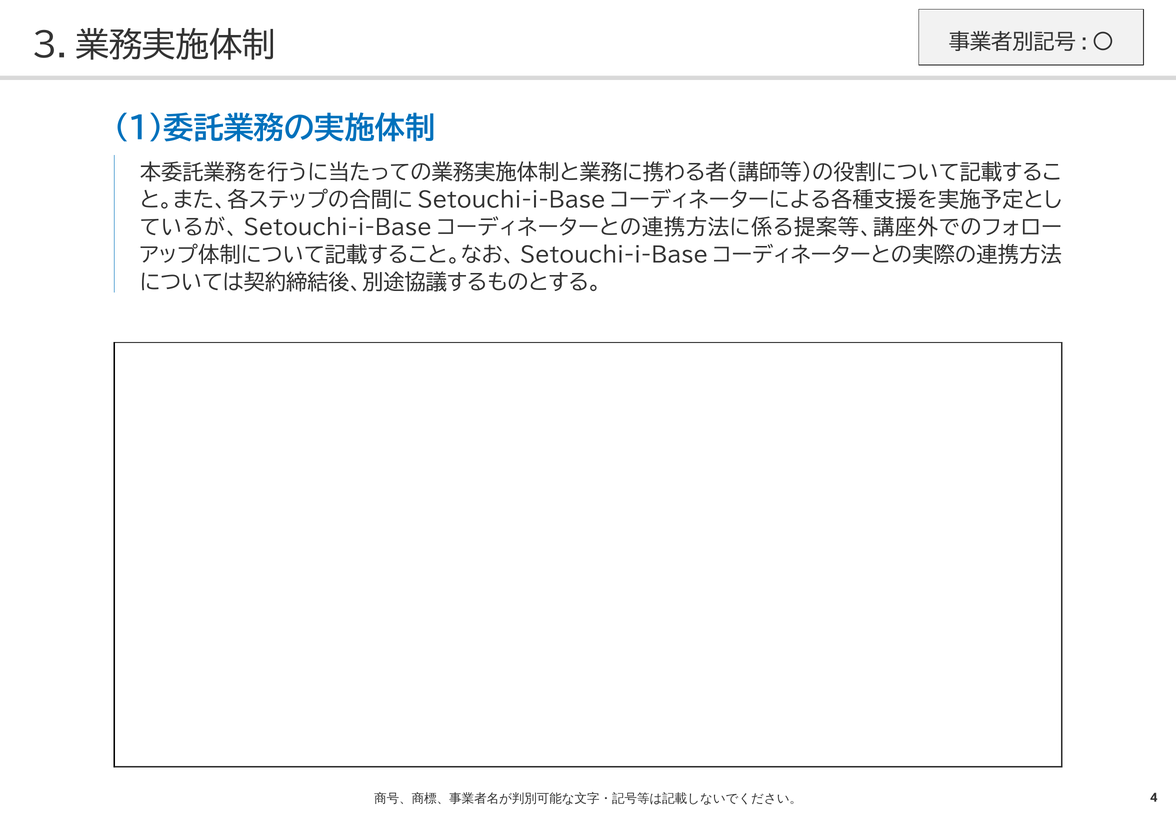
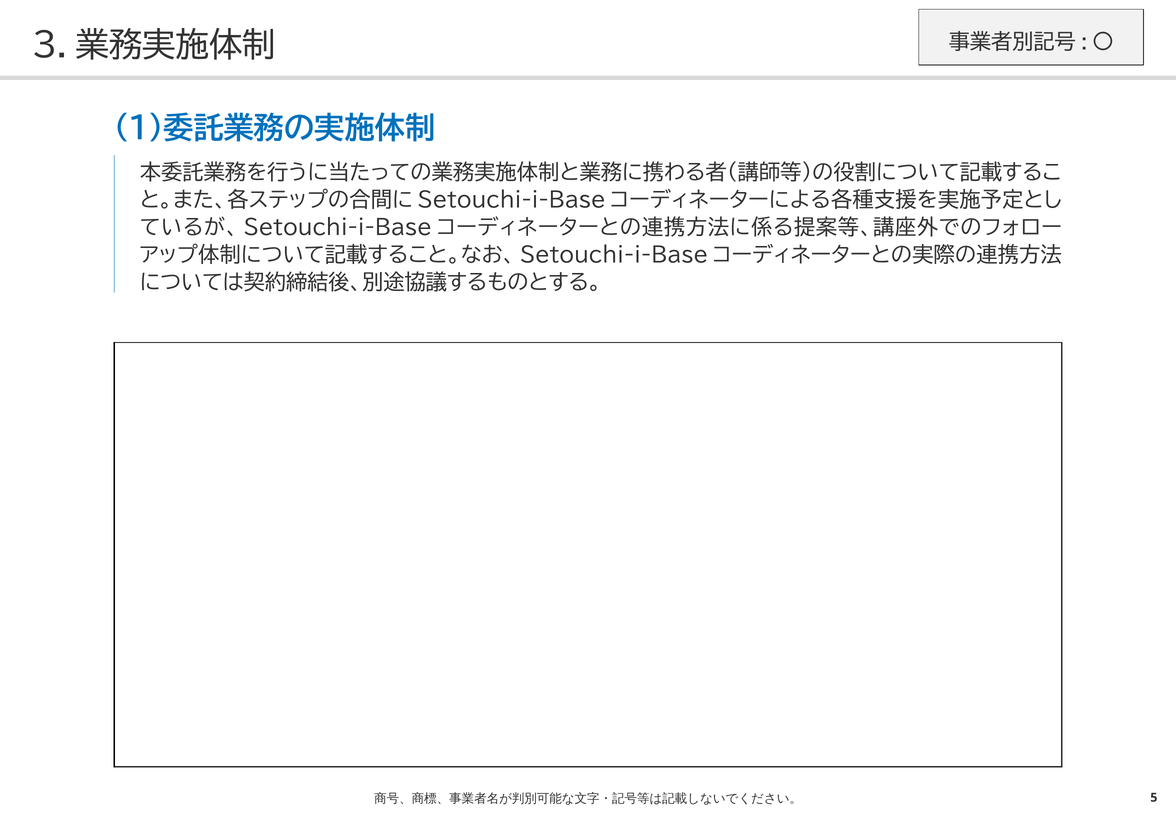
4: 4 -> 5 (1154, 798)
